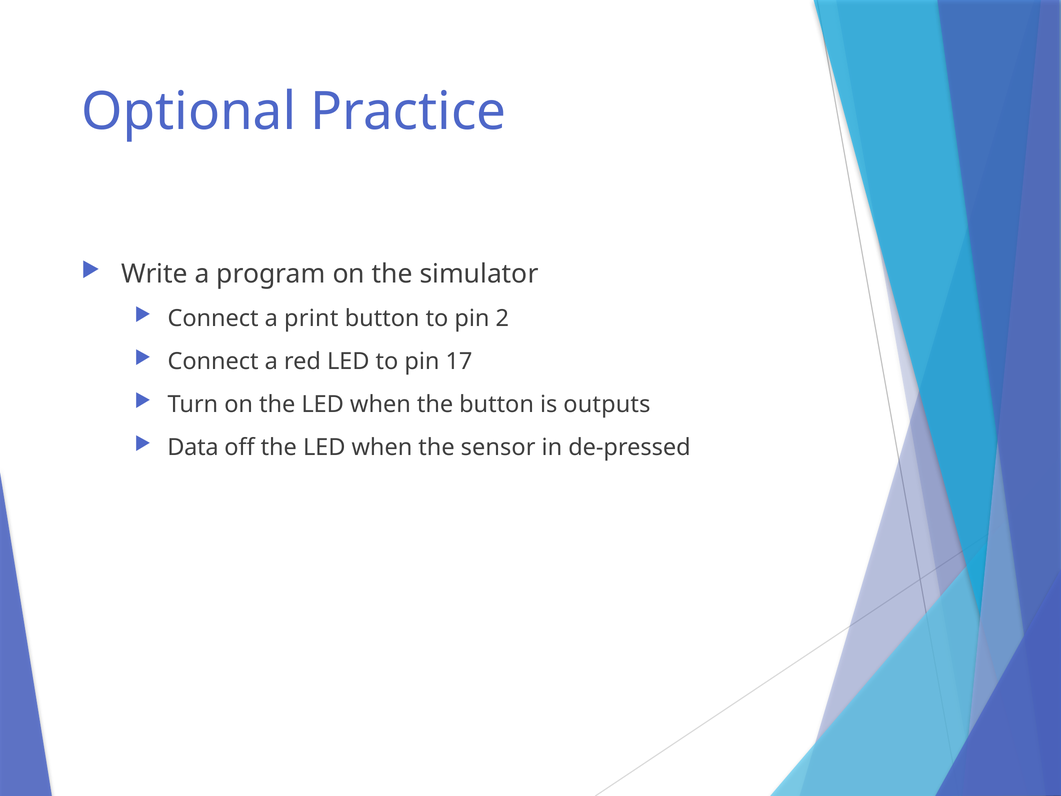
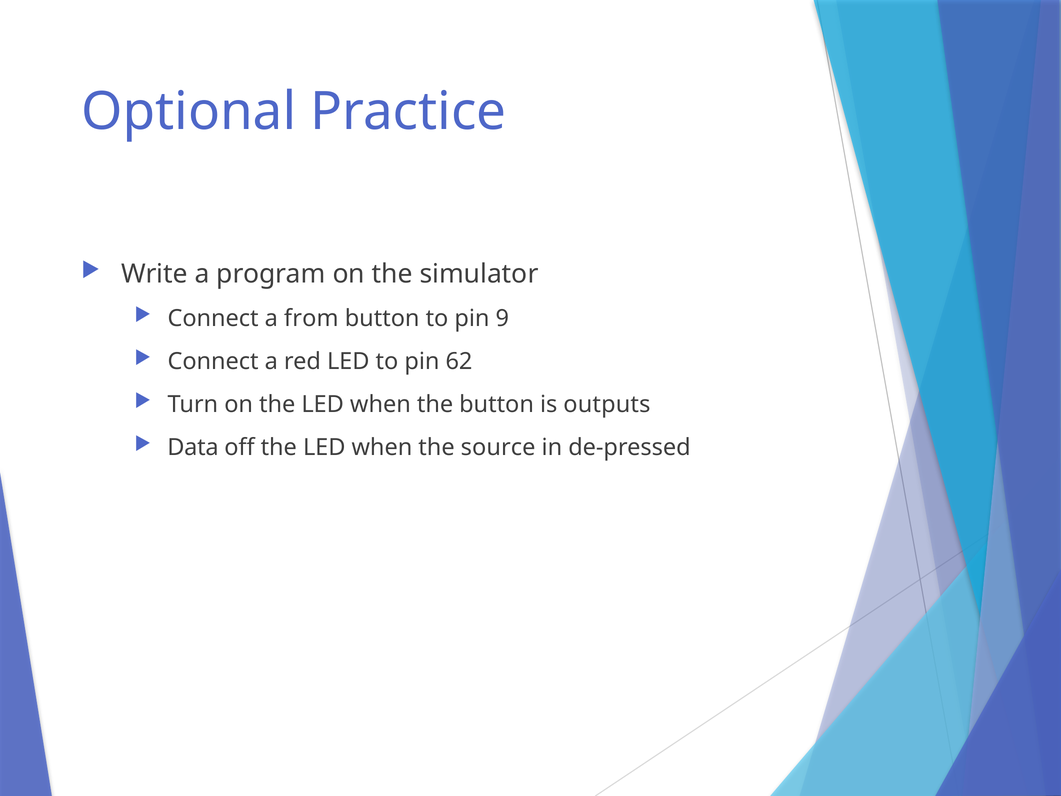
print: print -> from (311, 318)
2: 2 -> 9 (502, 318)
17: 17 -> 62 (459, 361)
sensor: sensor -> source (498, 447)
